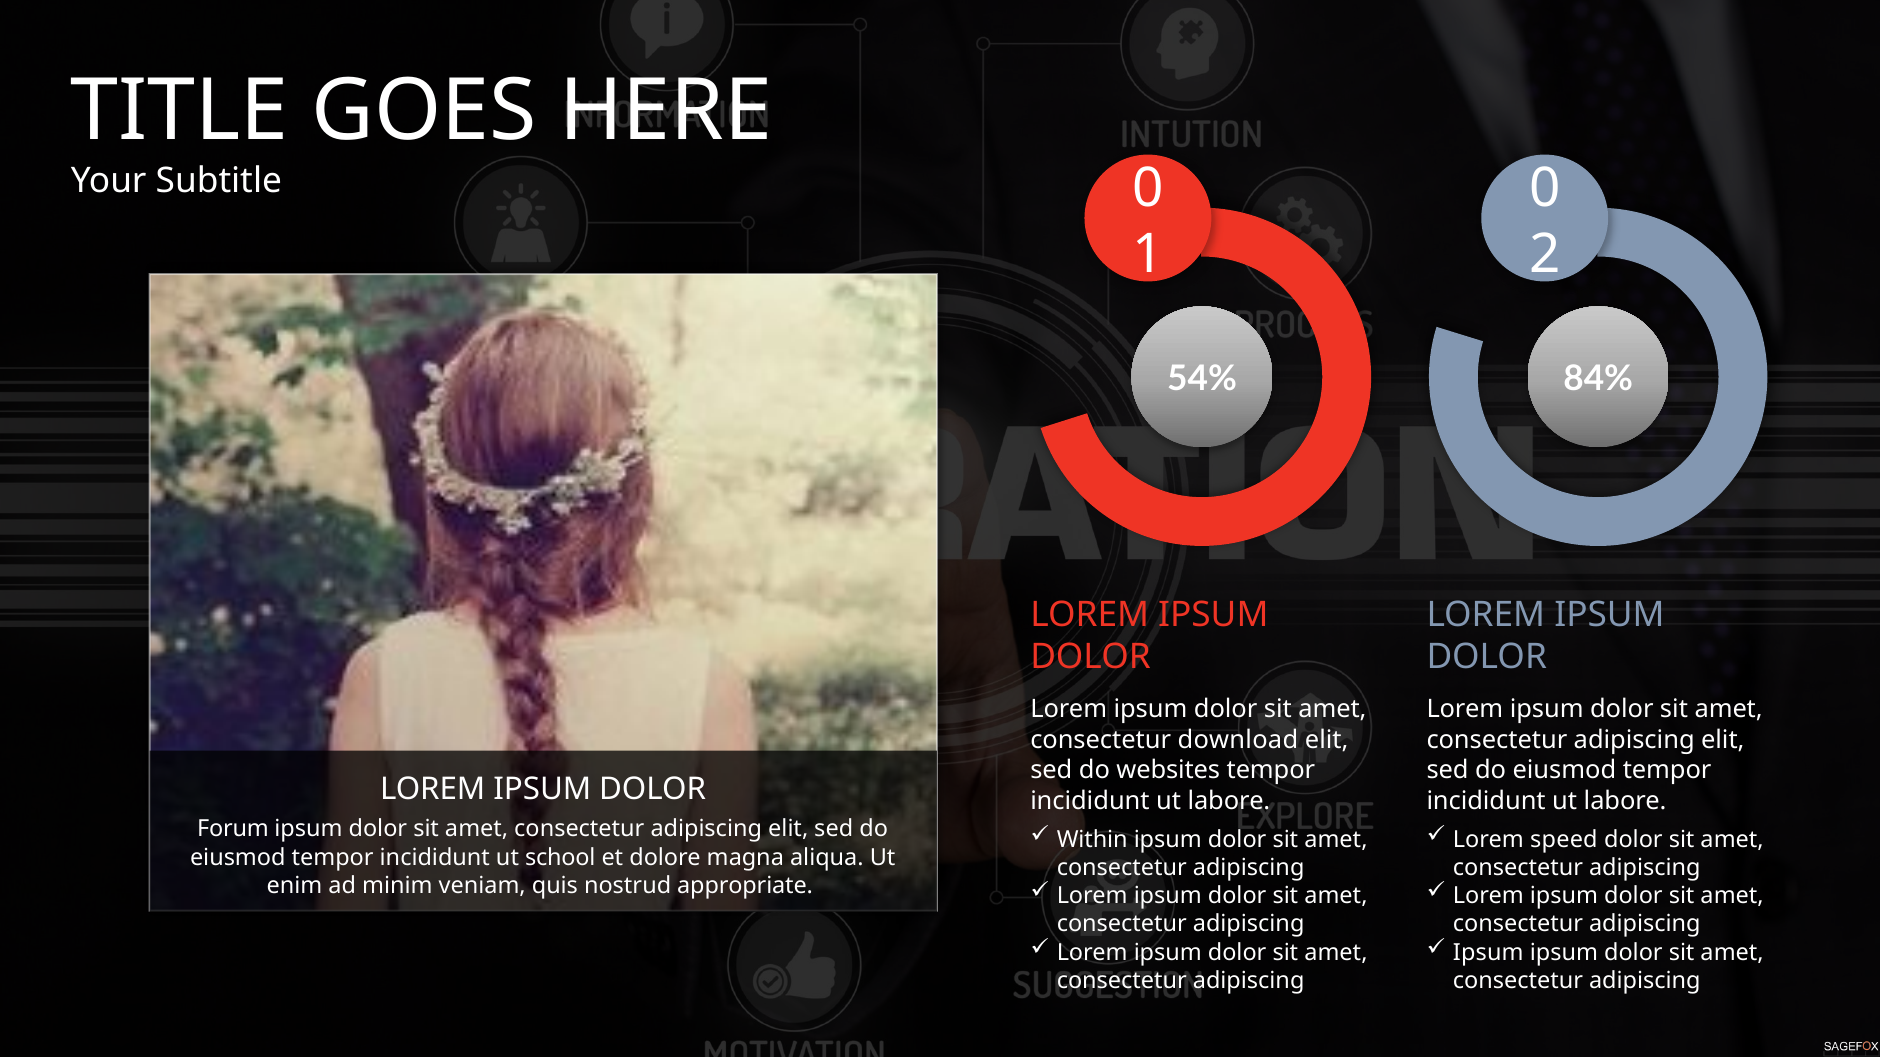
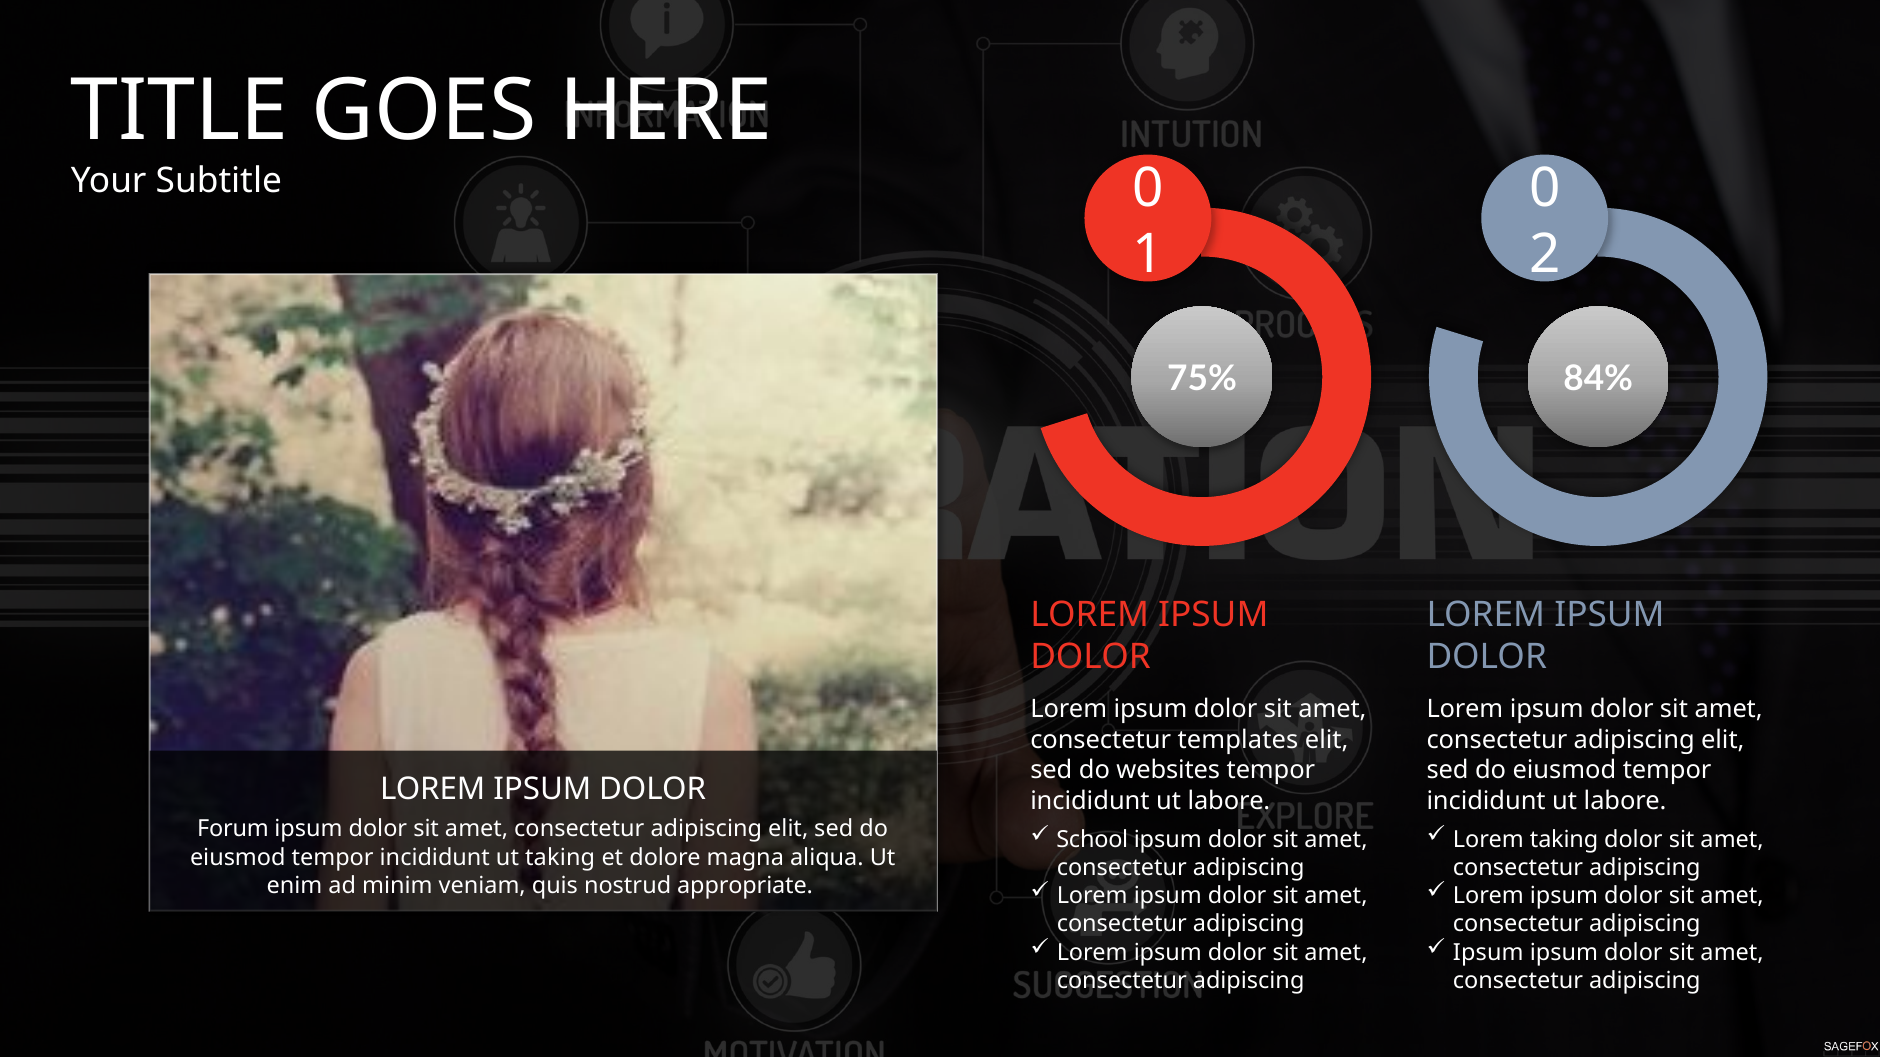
54%: 54% -> 75% (1202, 379)
download: download -> templates (1238, 740)
Within: Within -> School (1092, 840)
Lorem speed: speed -> taking (1564, 840)
ut school: school -> taking (560, 858)
